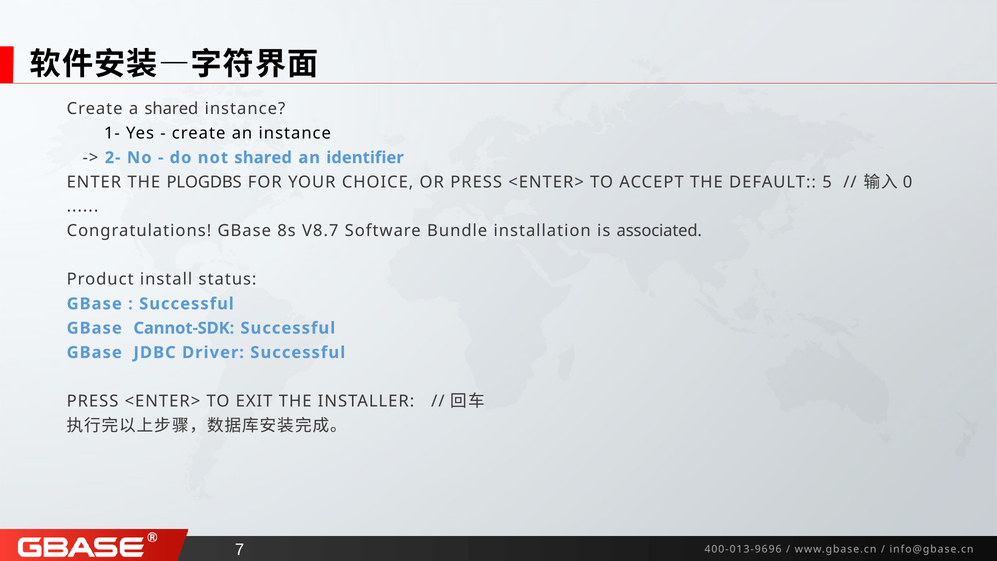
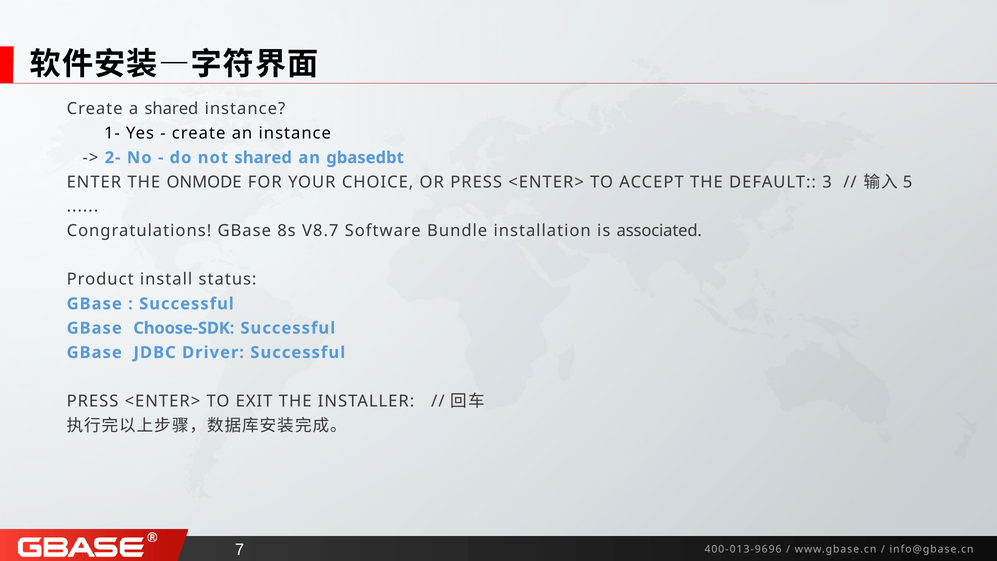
identifier: identifier -> gbasedbt (365, 158)
PLOGDBS: PLOGDBS -> ONMODE (204, 182)
5: 5 -> 3 (827, 182)
0: 0 -> 5 (908, 182)
Cannot-SDK: Cannot-SDK -> Choose-SDK (184, 328)
